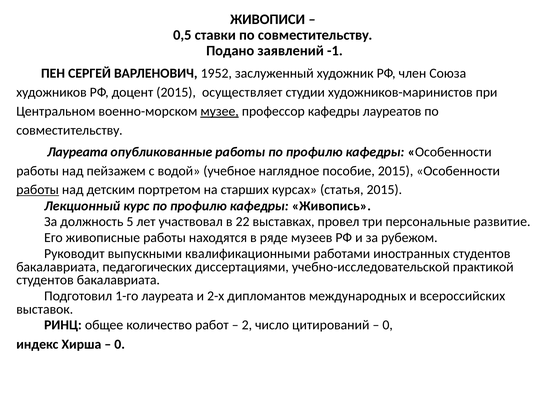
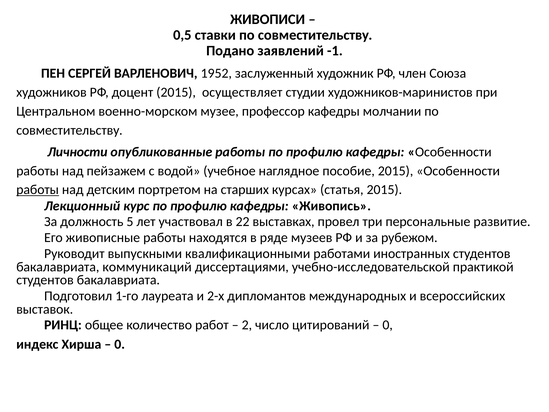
музее underline: present -> none (220, 111)
лауреатов: лауреатов -> молчании (392, 111)
Лауреата: Лауреата -> Личности (77, 152)
педагогических: педагогических -> коммуникаций (147, 267)
